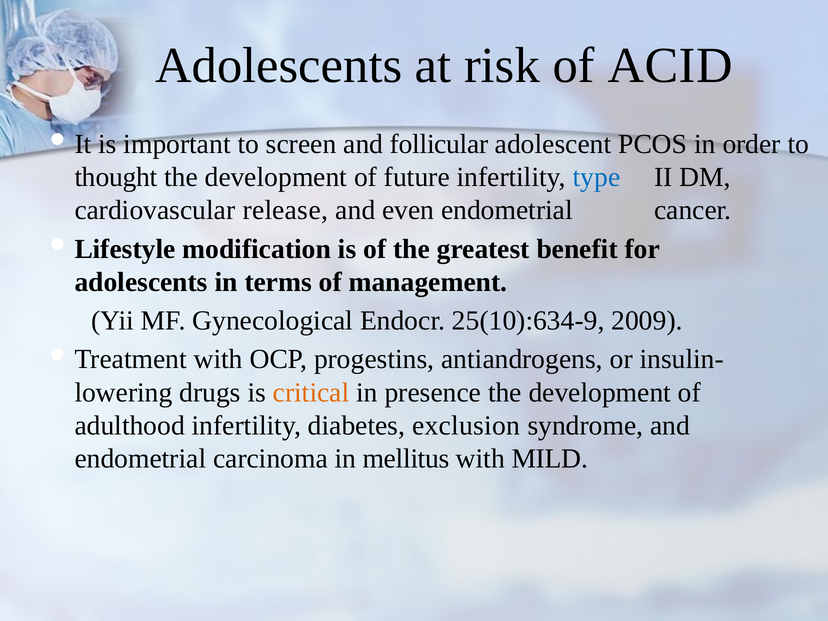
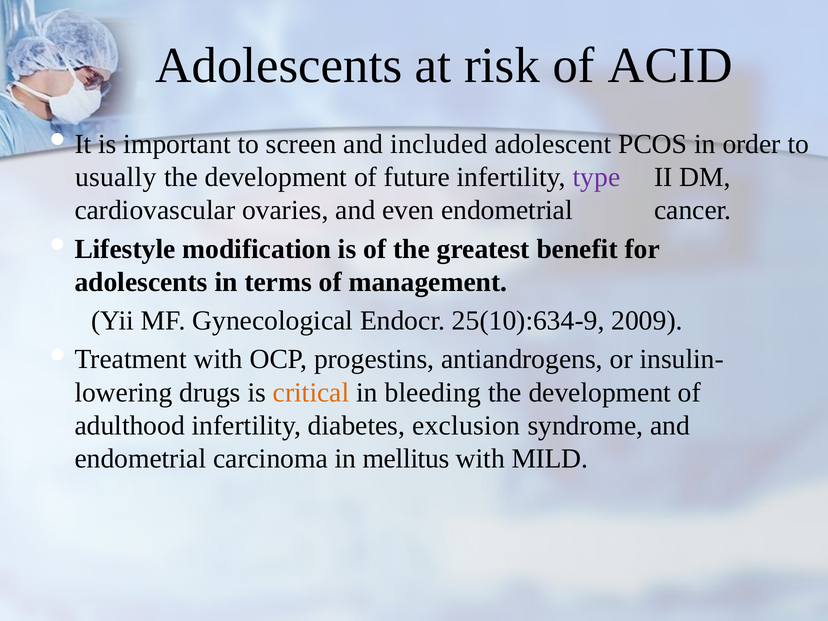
follicular: follicular -> included (439, 144)
thought: thought -> usually (116, 177)
type colour: blue -> purple (597, 177)
release: release -> ovaries (285, 210)
presence: presence -> bleeding (433, 392)
